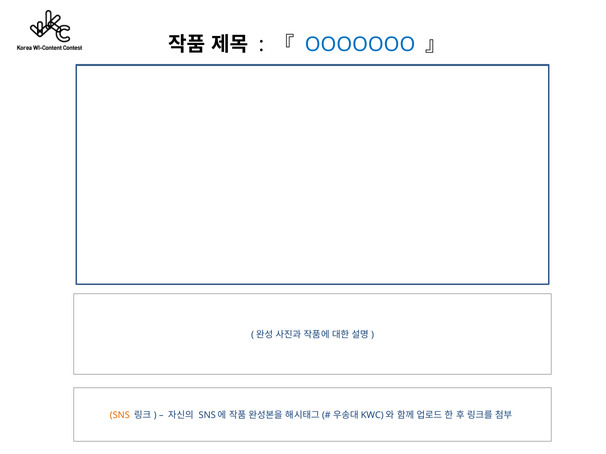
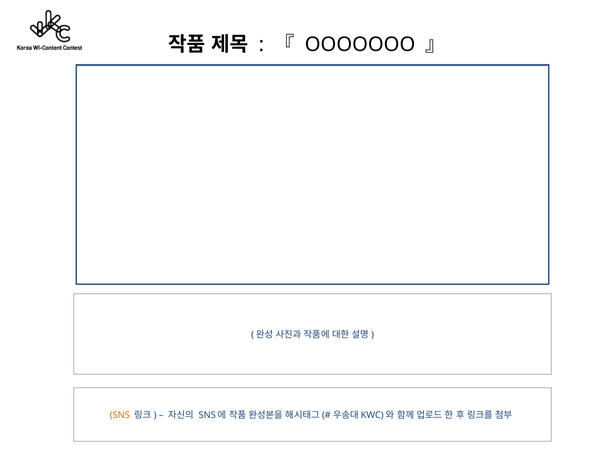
OOOOOOO colour: blue -> black (360, 44)
